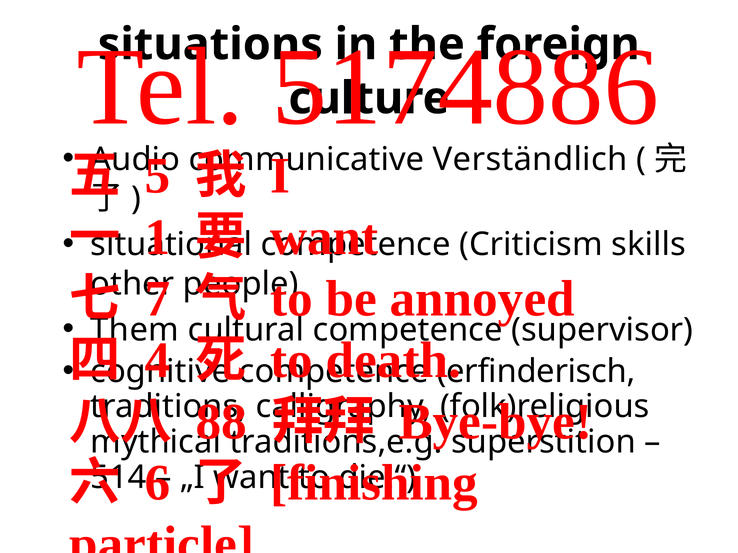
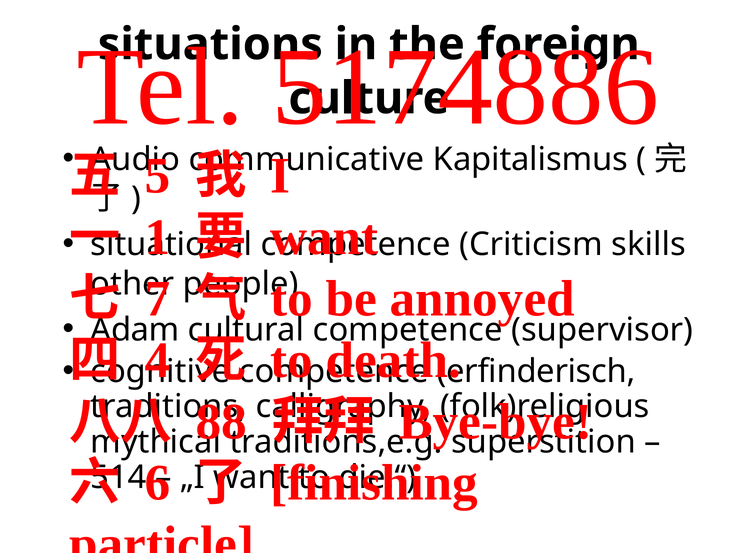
Verständlich: Verständlich -> Kapitalismus (530, 159)
Them: Them -> Adam (135, 330)
